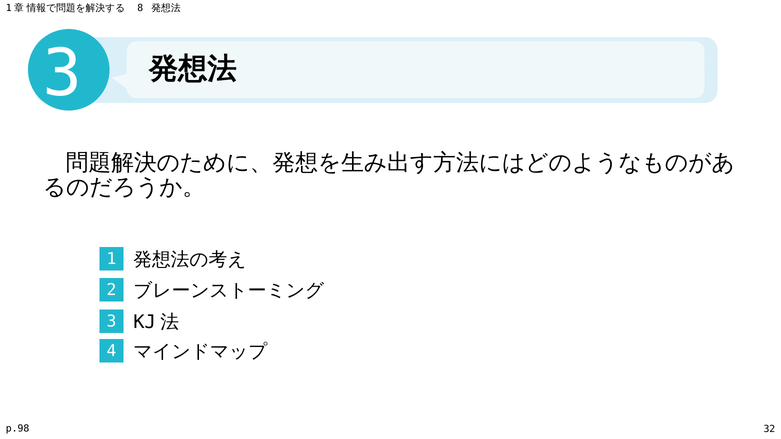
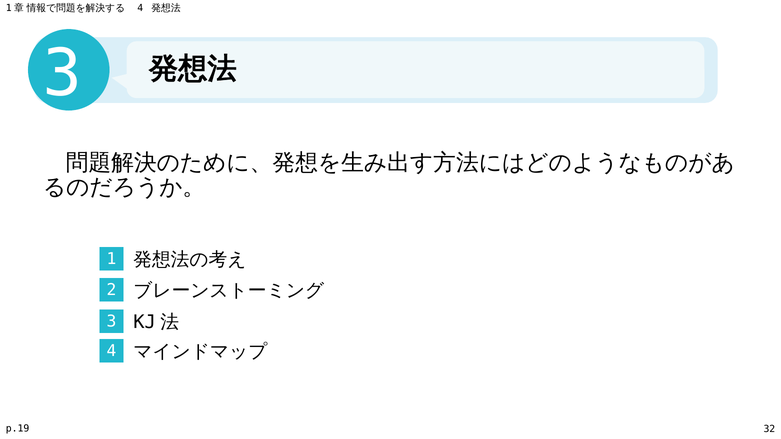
8: 8 -> 4 (140, 8)
p.98: p.98 -> p.19 (18, 429)
